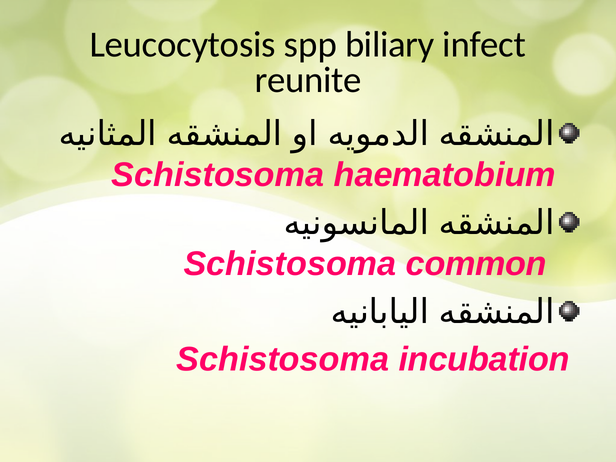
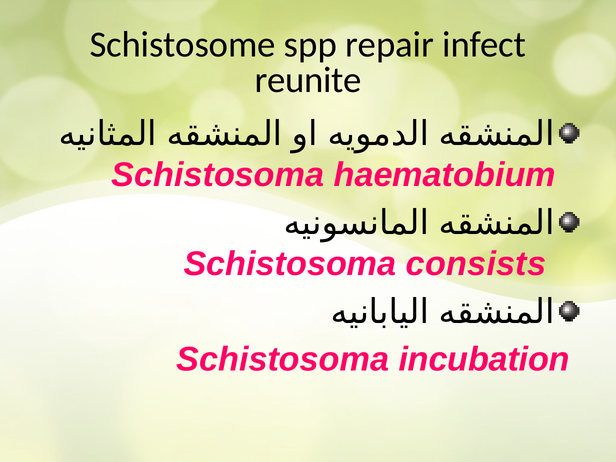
Leucocytosis: Leucocytosis -> Schistosome (183, 45)
biliary: biliary -> repair (390, 45)
common: common -> consists (476, 264)
